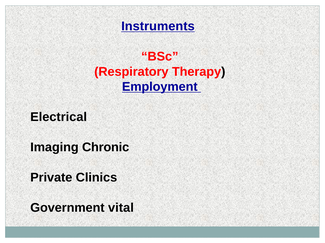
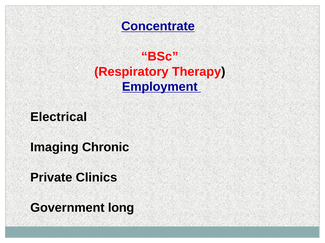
Instruments: Instruments -> Concentrate (158, 26)
vital: vital -> long (121, 208)
